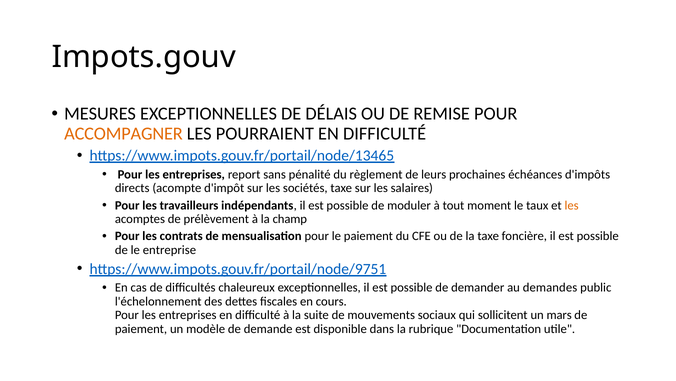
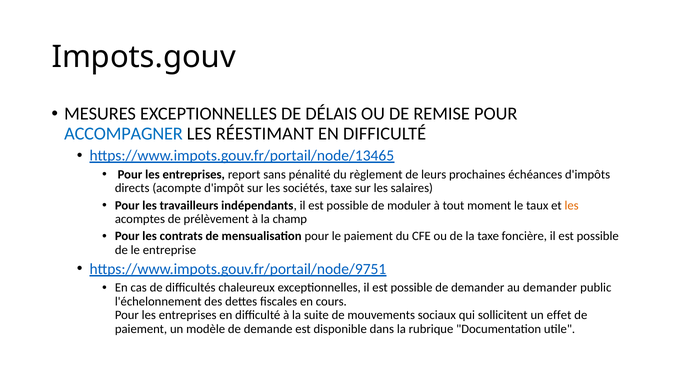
ACCOMPAGNER colour: orange -> blue (123, 133)
POURRAIENT: POURRAIENT -> RÉESTIMANT (265, 133)
au demandes: demandes -> demander (550, 287)
mars: mars -> effet (559, 315)
